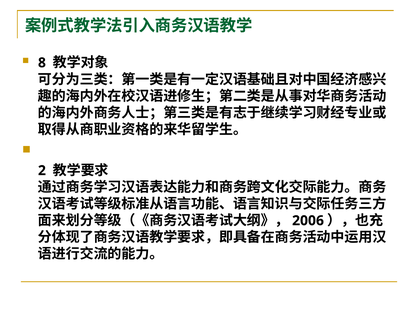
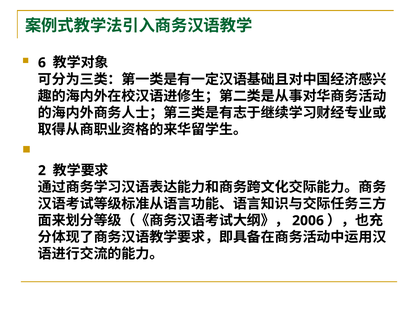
8: 8 -> 6 (42, 63)
